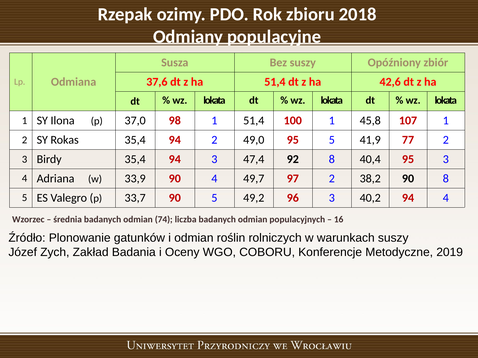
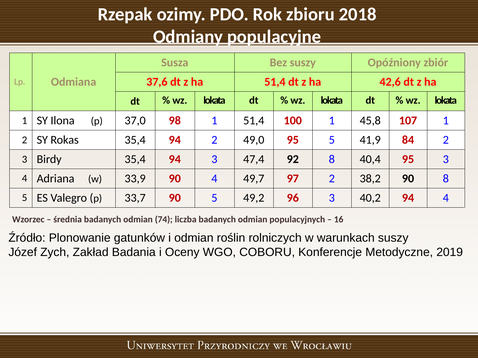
77: 77 -> 84 (408, 140)
